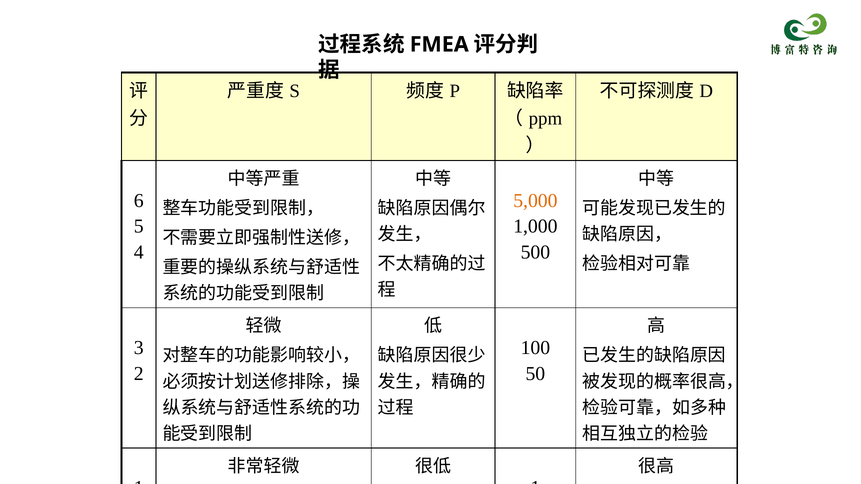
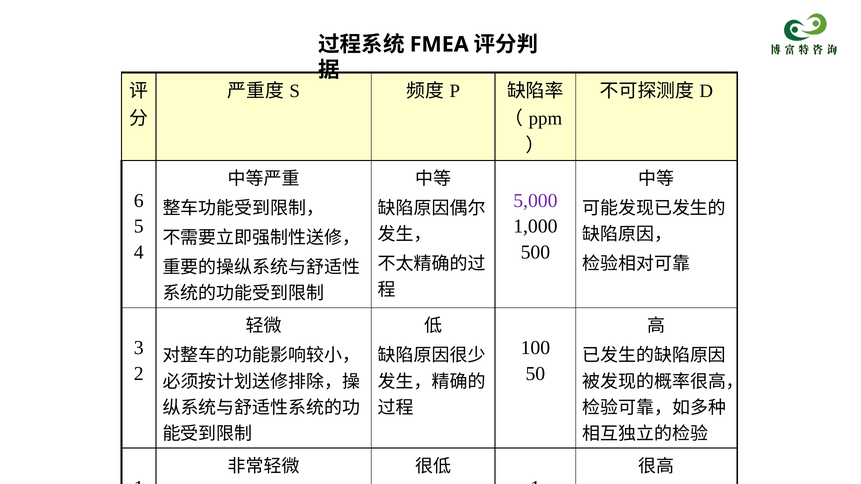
5,000 colour: orange -> purple (535, 201)
